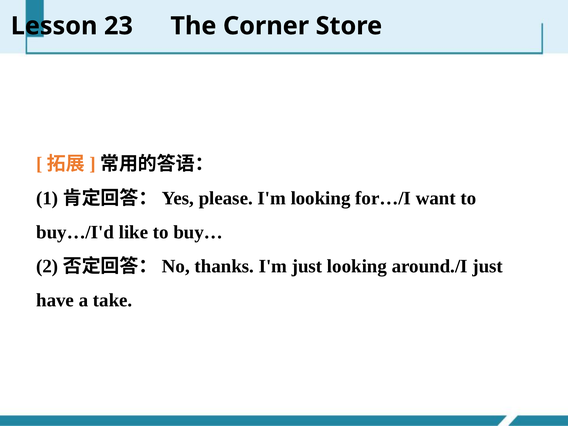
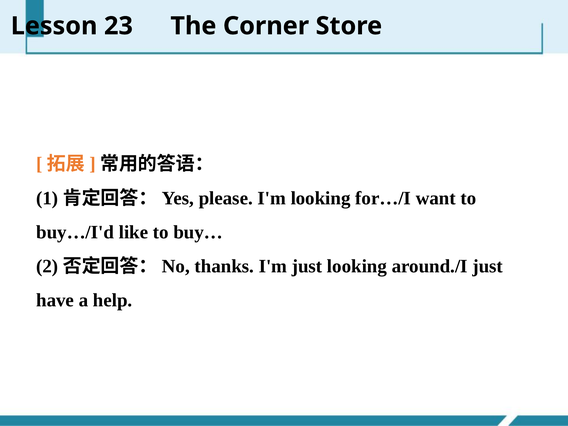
take: take -> help (113, 300)
